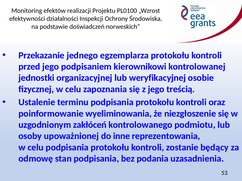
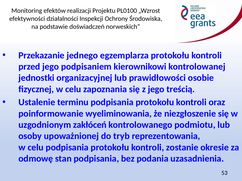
weryfikacyjnej: weryfikacyjnej -> prawidłowości (157, 78)
inne: inne -> tryb (121, 136)
będący: będący -> okresie (215, 148)
